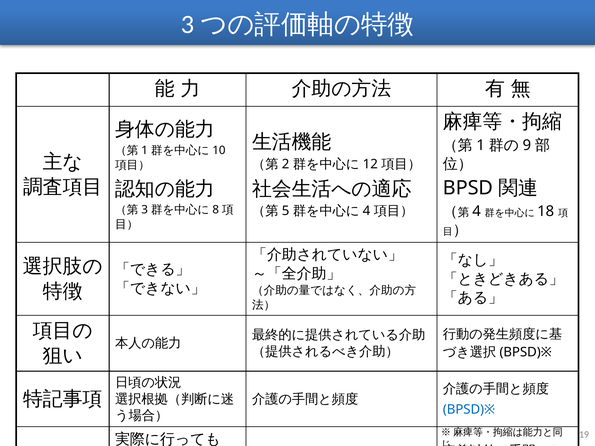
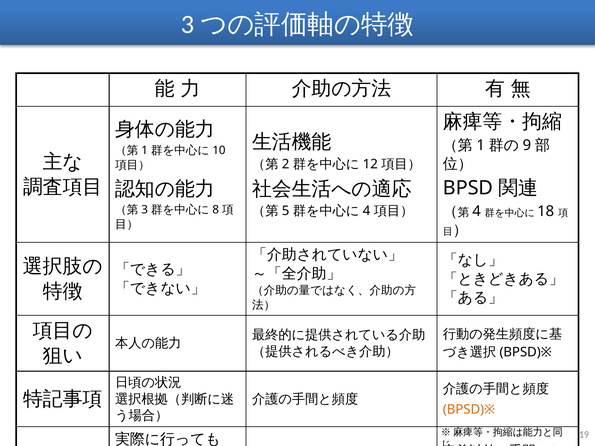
BPSD)※ colour: blue -> orange (469, 410)
